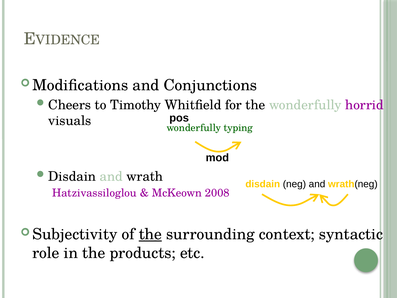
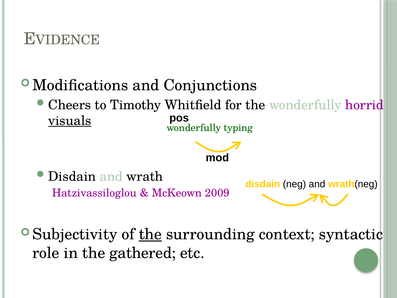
visuals underline: none -> present (70, 121)
2008: 2008 -> 2009 (217, 193)
products: products -> gathered (143, 253)
